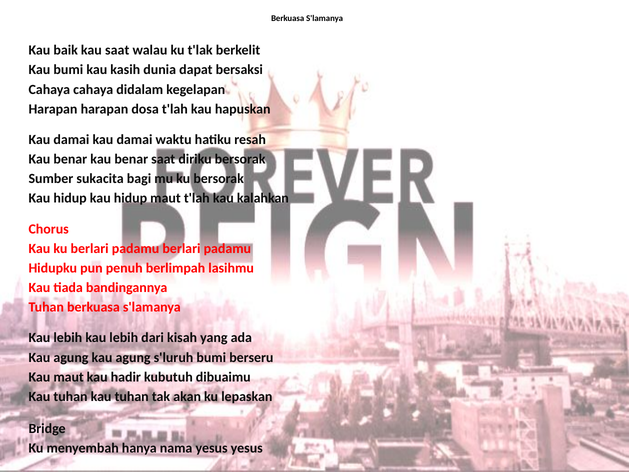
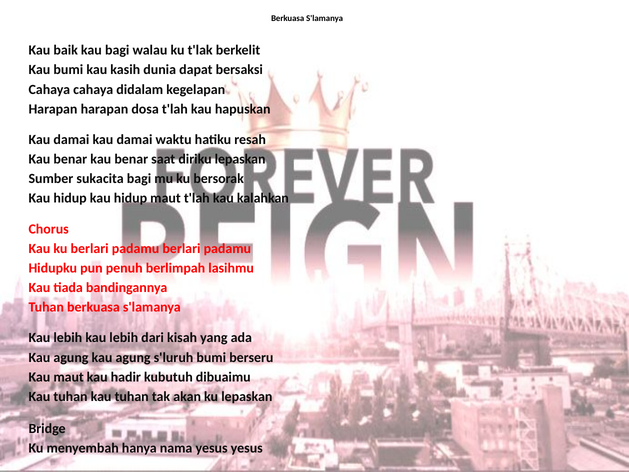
kau saat: saat -> bagi (117, 50)
diriku bersorak: bersorak -> lepaskan (240, 159)
